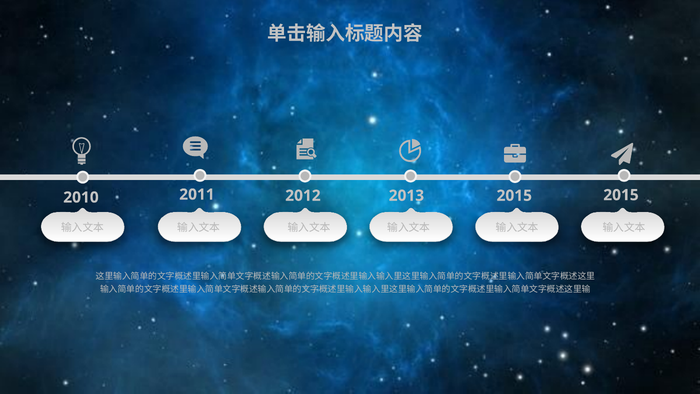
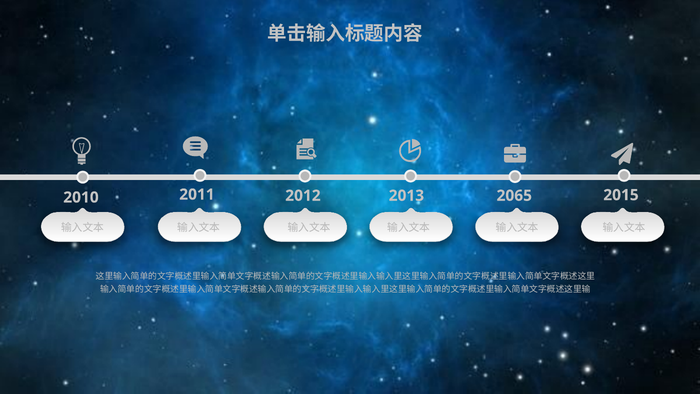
2013 2015: 2015 -> 2065 (514, 196)
